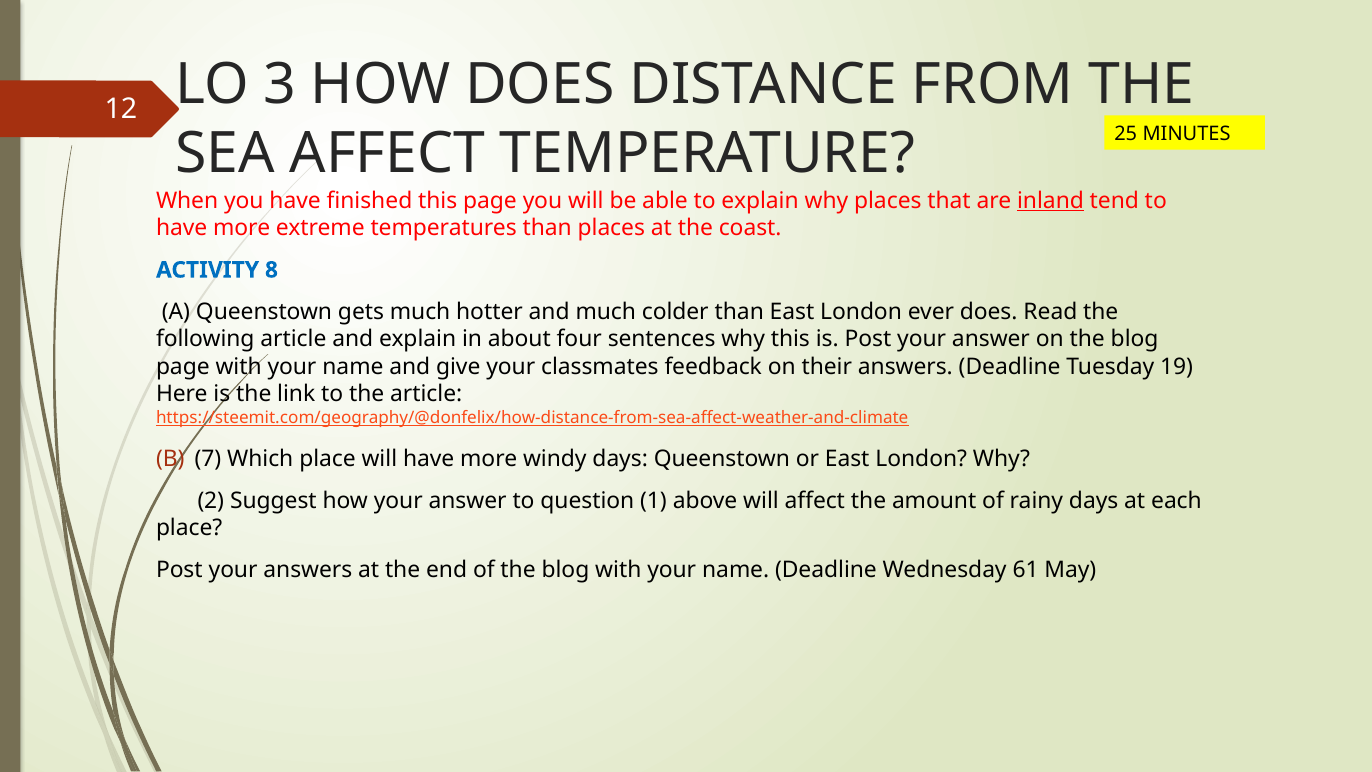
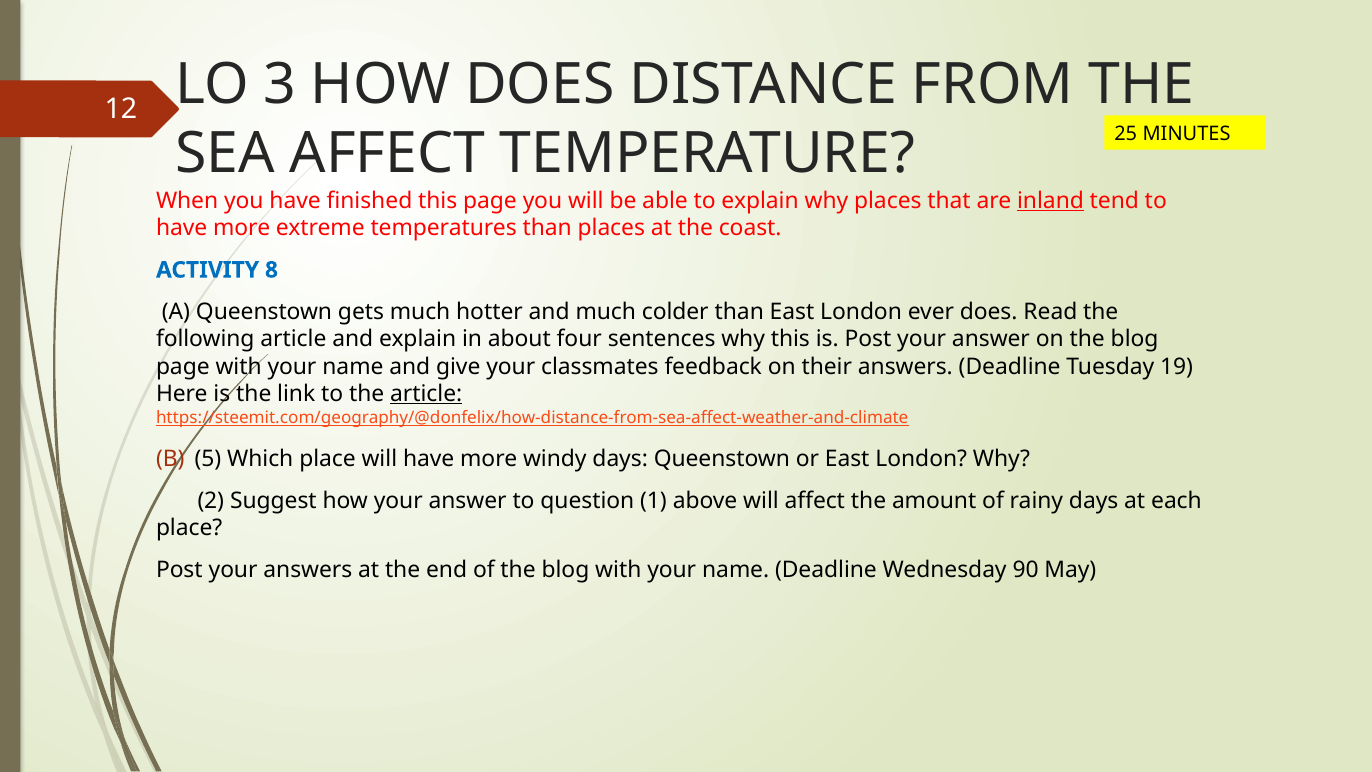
article underline: none -> present (426, 394)
7: 7 -> 5 (208, 459)
61: 61 -> 90 (1026, 570)
